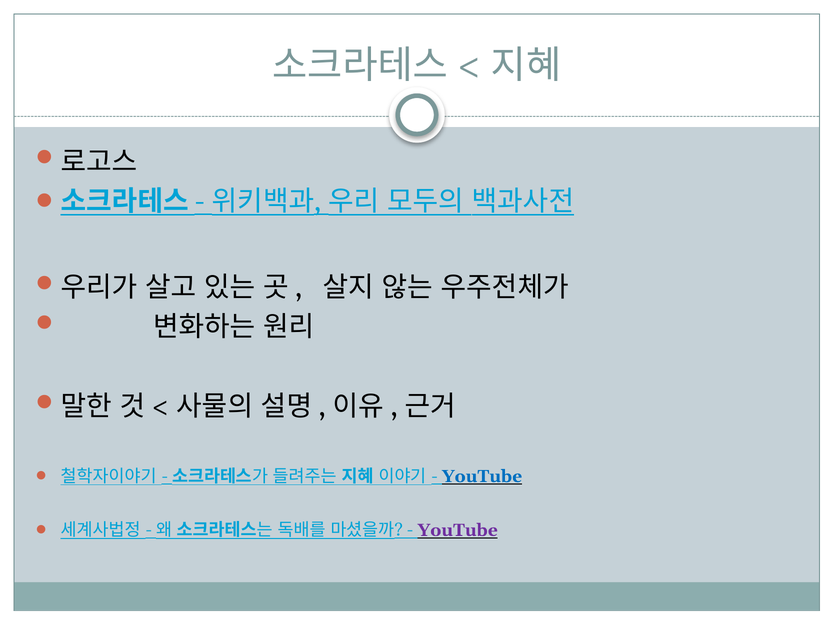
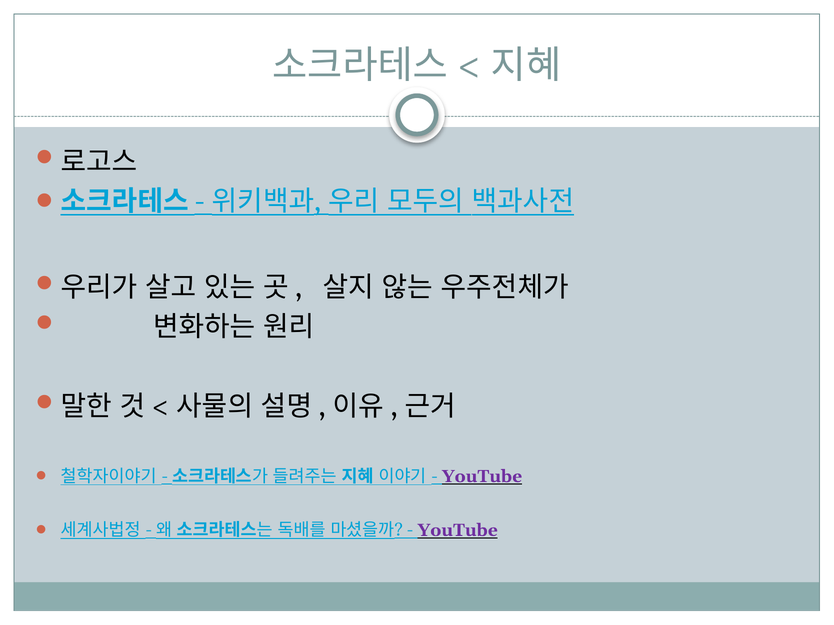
YouTube colour: blue -> purple (482, 477)
